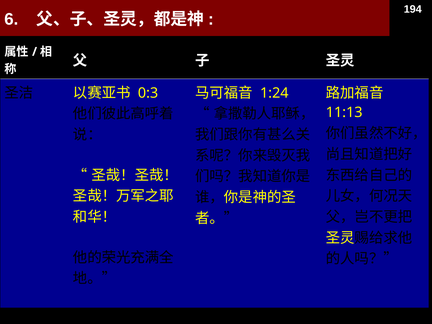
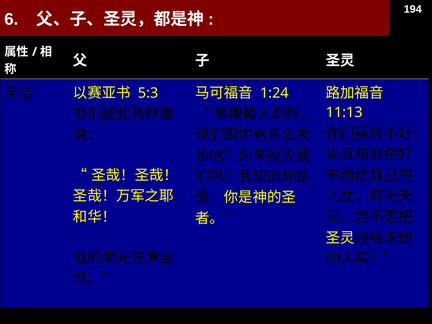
0:3: 0:3 -> 5:3 (148, 93)
